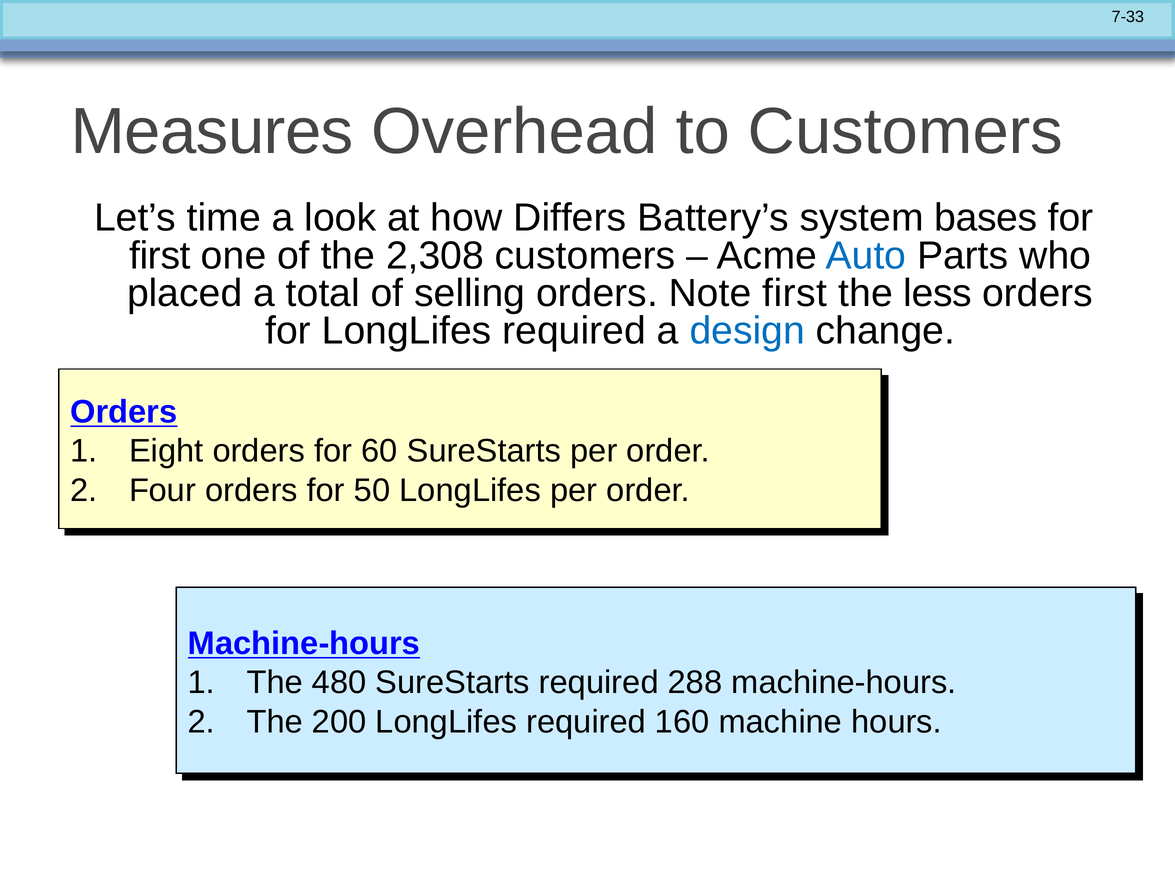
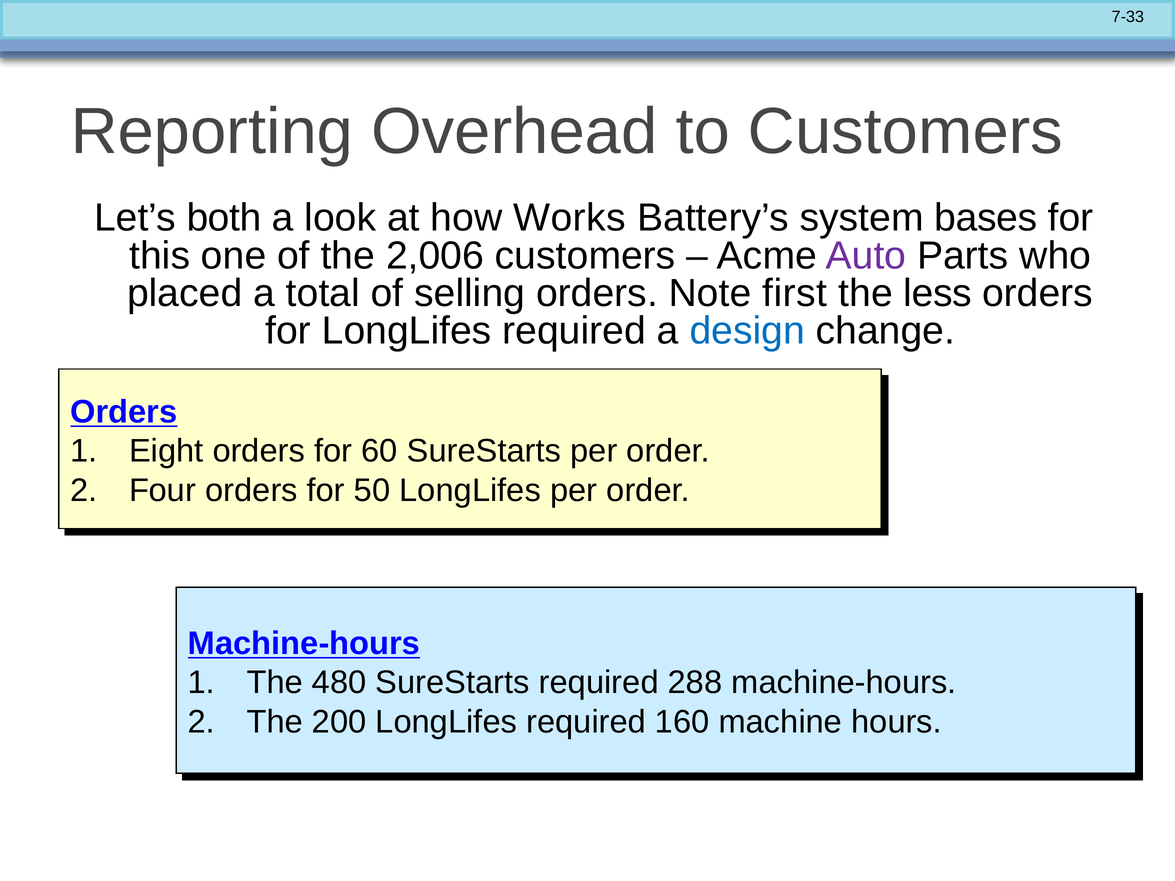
Measures: Measures -> Reporting (212, 132)
time: time -> both (224, 218)
Differs: Differs -> Works (570, 218)
first: first -> this (160, 256)
2,308: 2,308 -> 2,006 (435, 256)
Auto colour: blue -> purple (866, 256)
